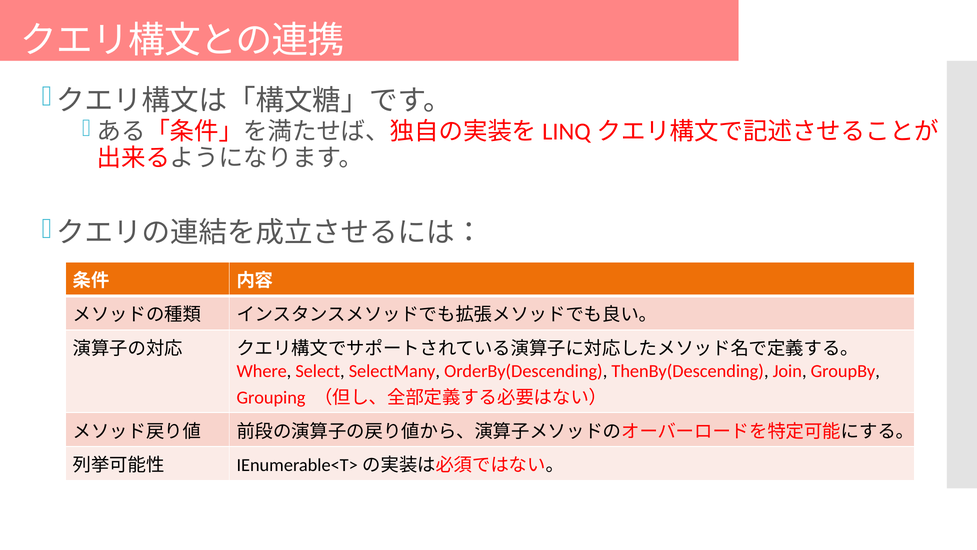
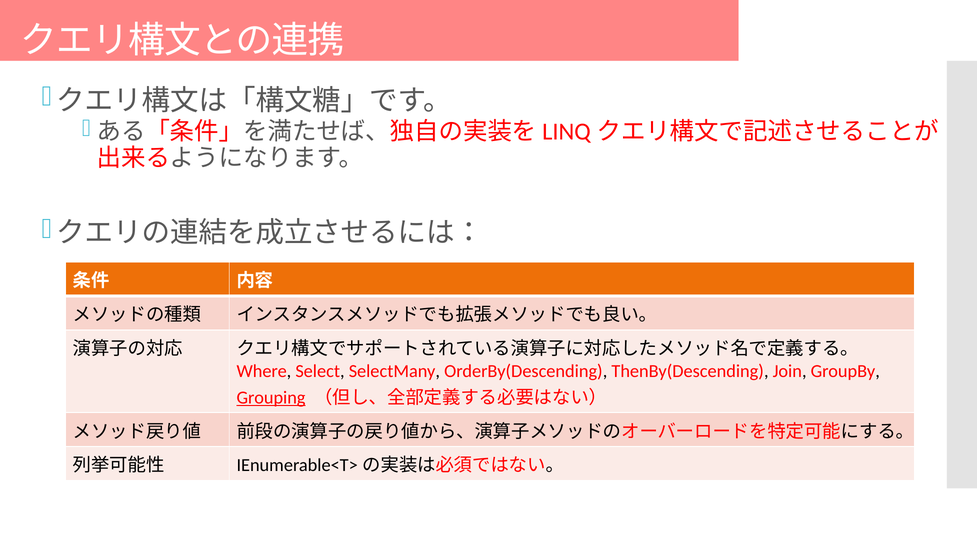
Grouping underline: none -> present (271, 397)
